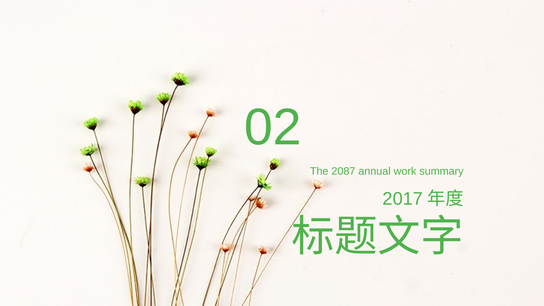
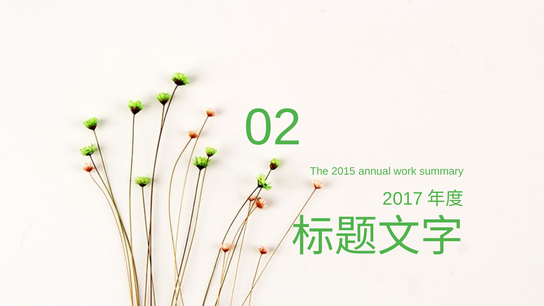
2087: 2087 -> 2015 (343, 171)
